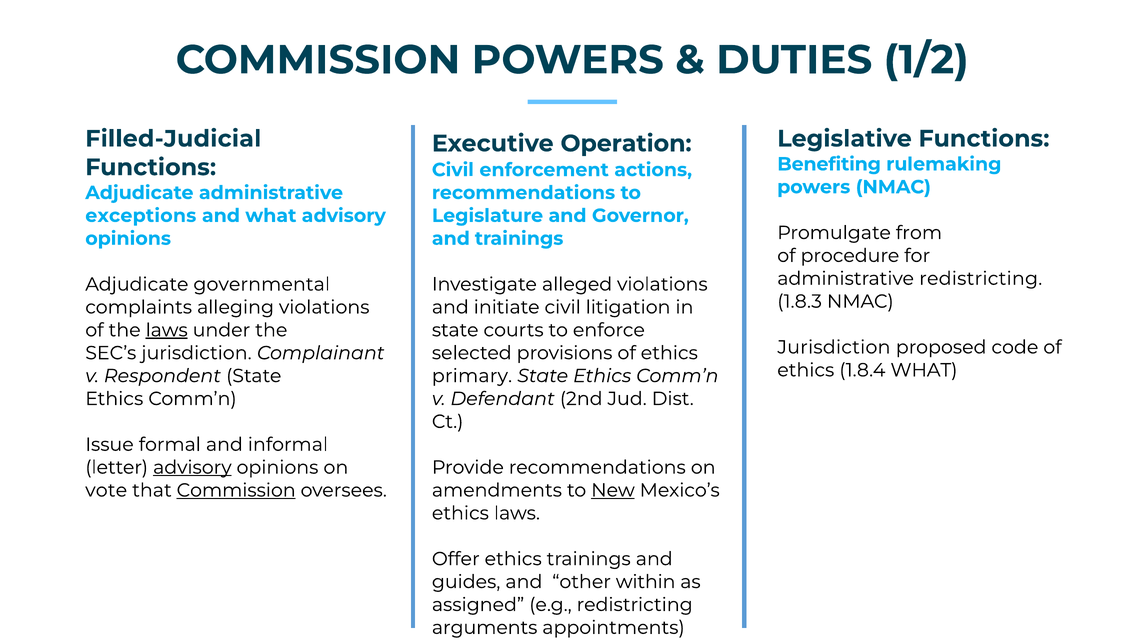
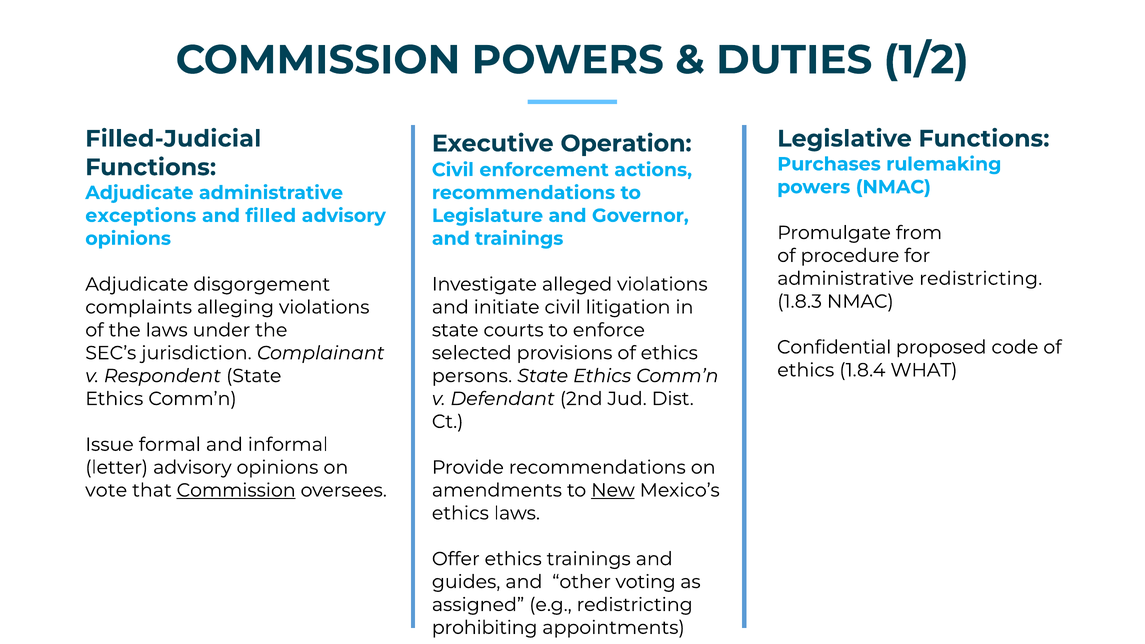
Benefiting: Benefiting -> Purchases (829, 164)
and what: what -> filled (271, 216)
governmental: governmental -> disgorgement (262, 284)
laws underline: present -> none (167, 330)
Jurisdiction: Jurisdiction -> Confidential (834, 347)
primary: primary -> persons (472, 376)
advisory underline: present -> none (192, 467)
within: within -> voting (646, 582)
arguments: arguments -> prohibiting (485, 628)
